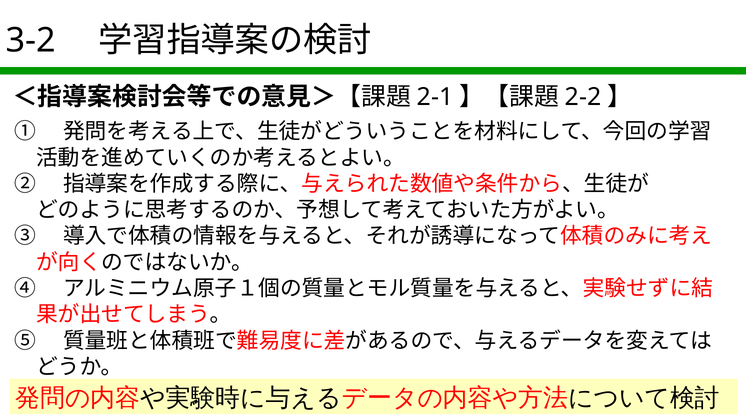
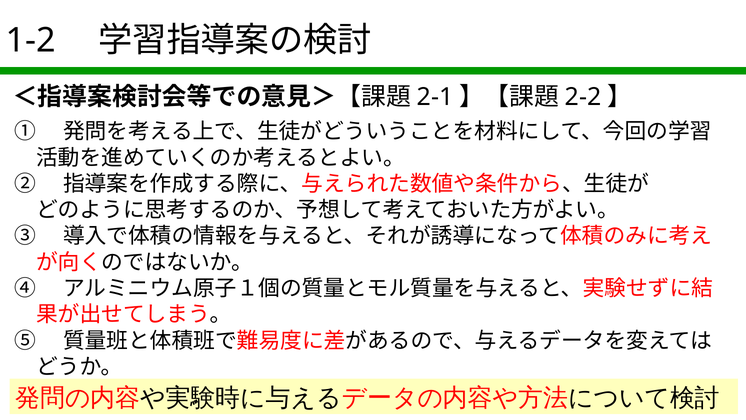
3-2: 3-2 -> 1-2 (31, 40)
